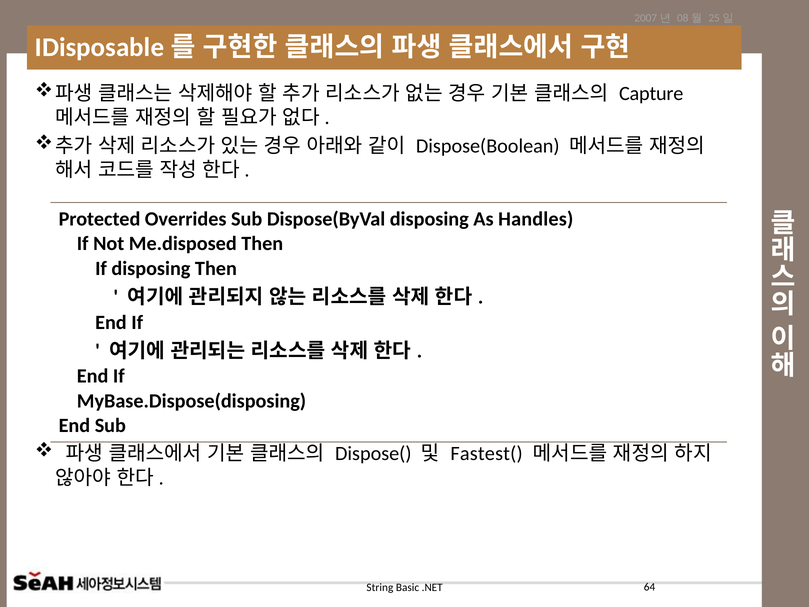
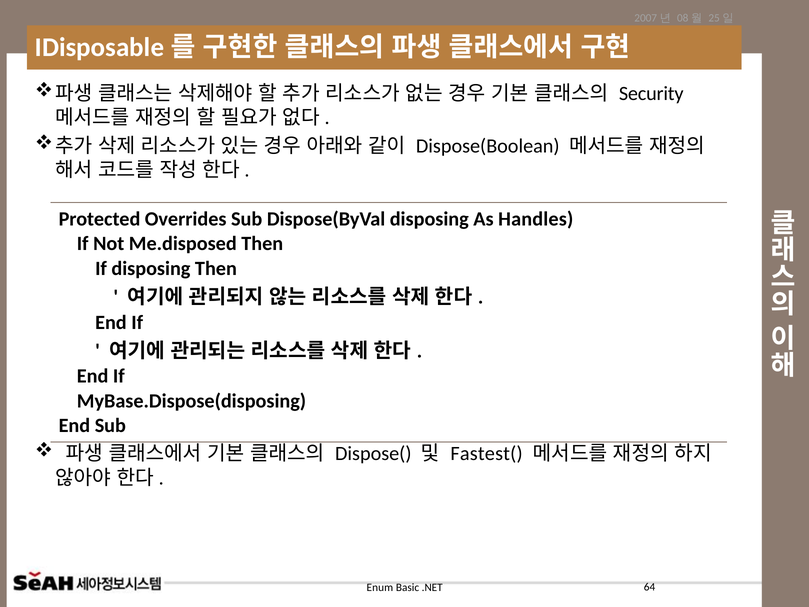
Capture: Capture -> Security (651, 93)
String: String -> Enum (380, 587)
